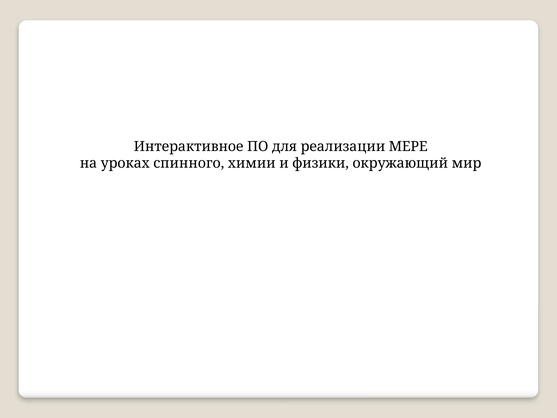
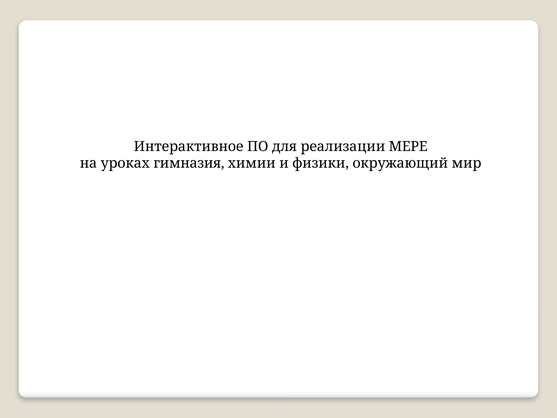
спинного: спинного -> гимназия (189, 163)
